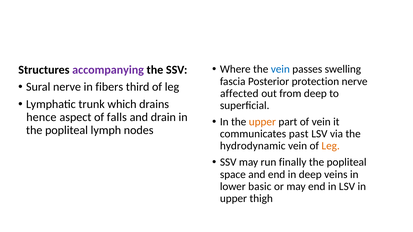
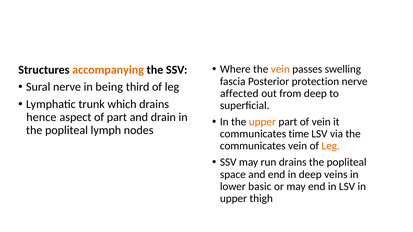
vein colour: blue -> orange (280, 69)
accompanying colour: purple -> orange (108, 70)
fibers: fibers -> being (109, 87)
of falls: falls -> part (117, 117)
past: past -> time (299, 134)
hydrodynamic: hydrodynamic -> communicates (253, 146)
run finally: finally -> drains (293, 162)
